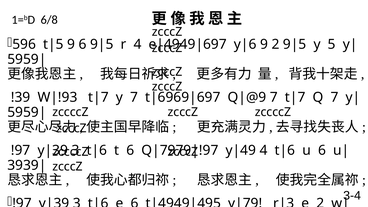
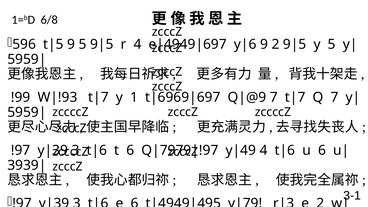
9 6: 6 -> 5 (83, 44)
!39: !39 -> !99 (21, 97)
y 7: 7 -> 1 (134, 97)
3-4: 3-4 -> 3-1 (352, 196)
